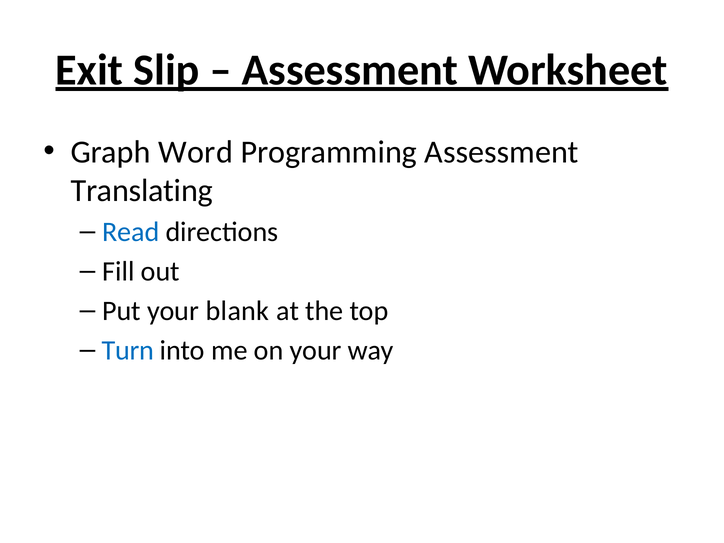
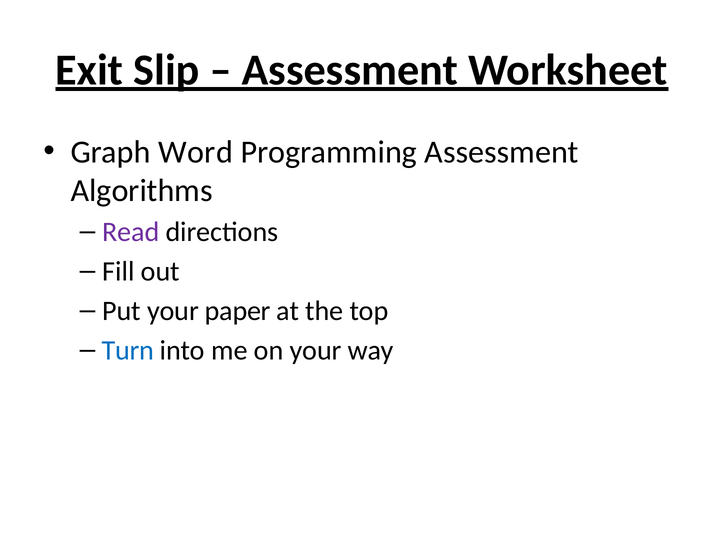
Translating: Translating -> Algorithms (142, 191)
Read colour: blue -> purple (131, 232)
blank: blank -> paper (238, 311)
